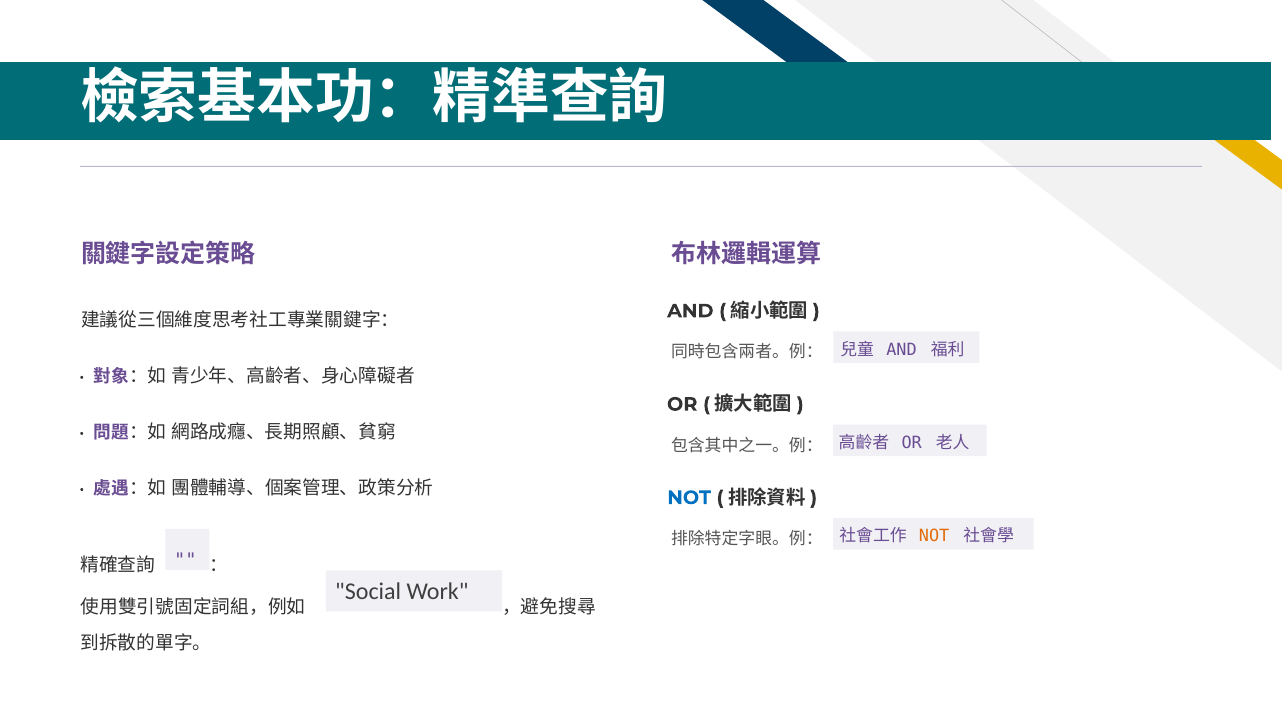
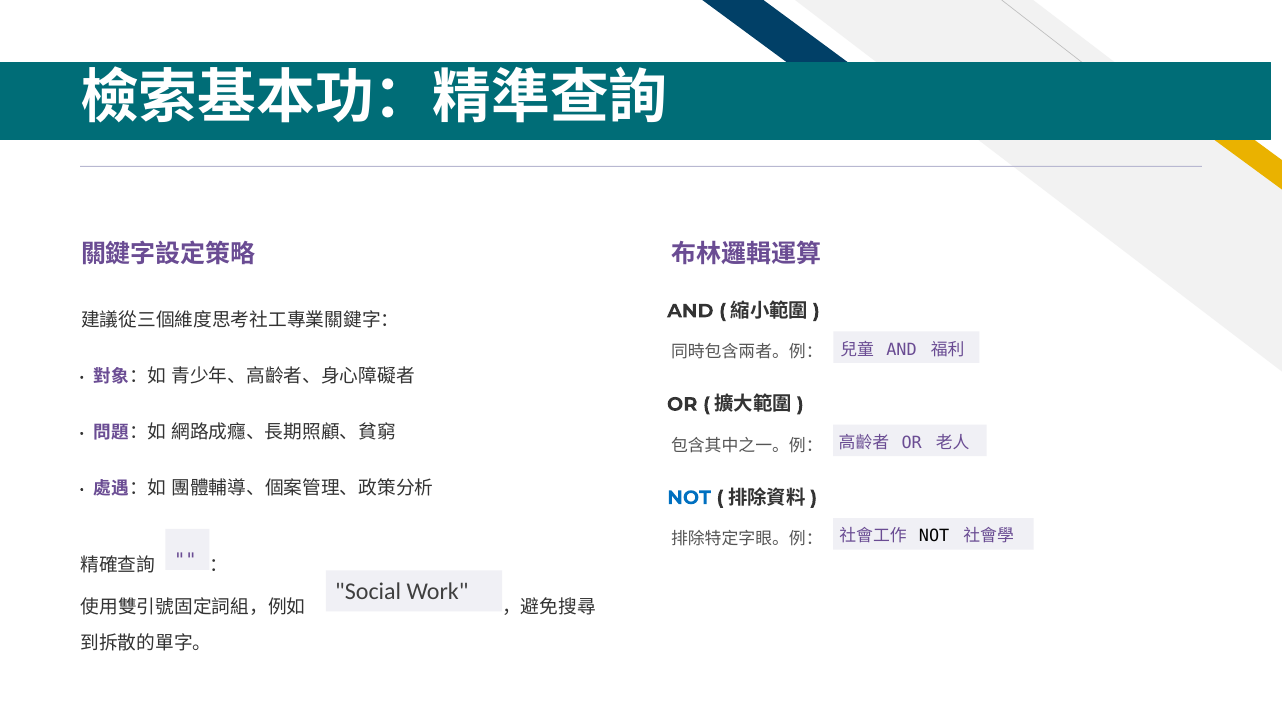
NOT colour: orange -> black (934, 537)
